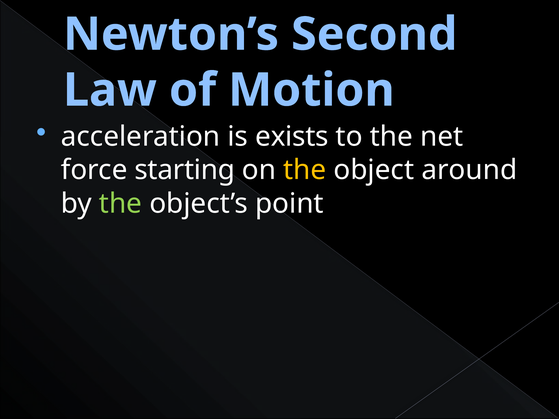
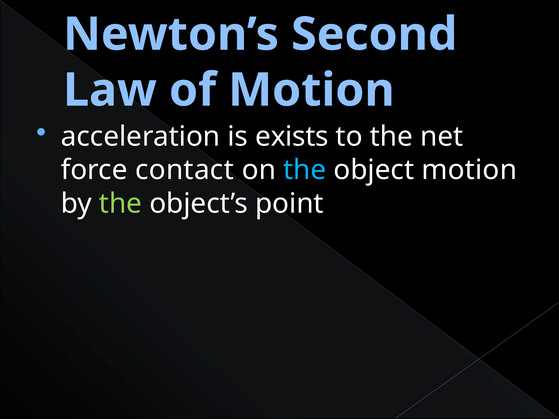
starting: starting -> contact (185, 170)
the colour: yellow -> light blue (305, 170)
object around: around -> motion (469, 170)
